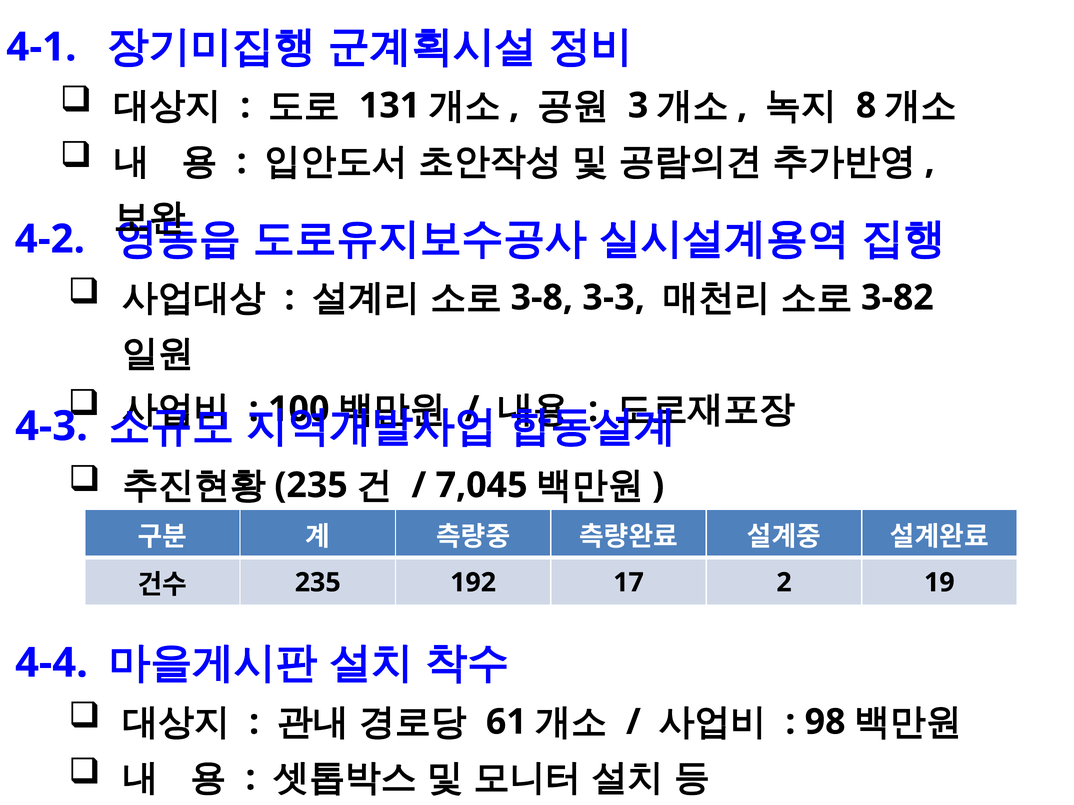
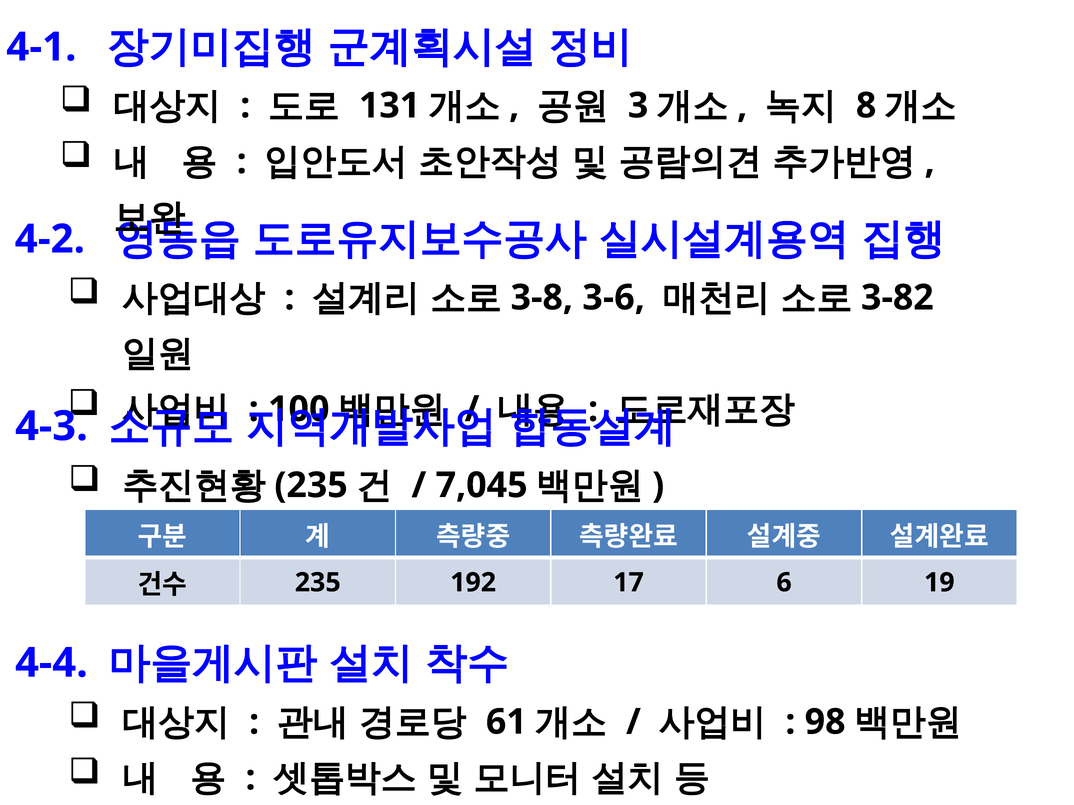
3-3: 3-3 -> 3-6 (614, 298)
2: 2 -> 6 (784, 583)
